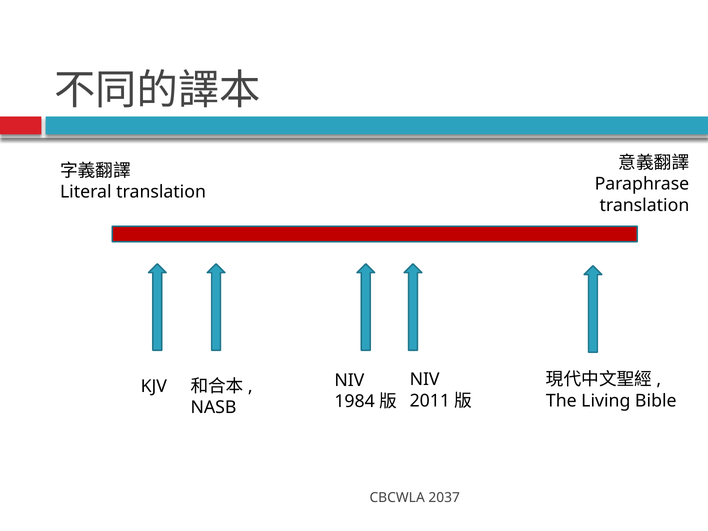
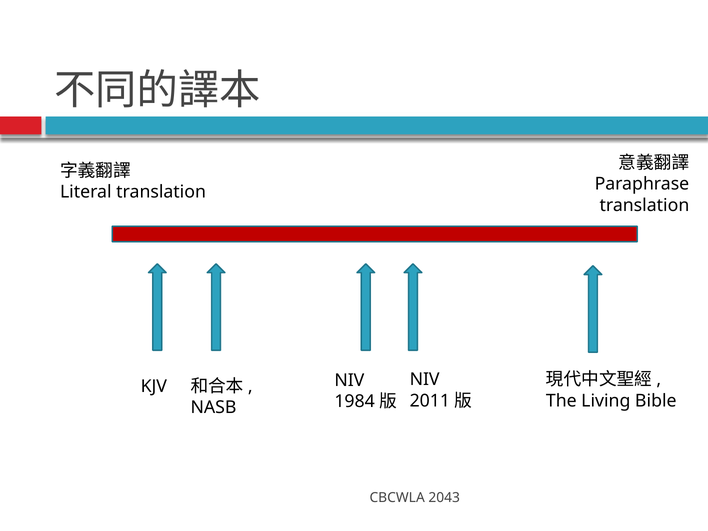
2037: 2037 -> 2043 (444, 498)
